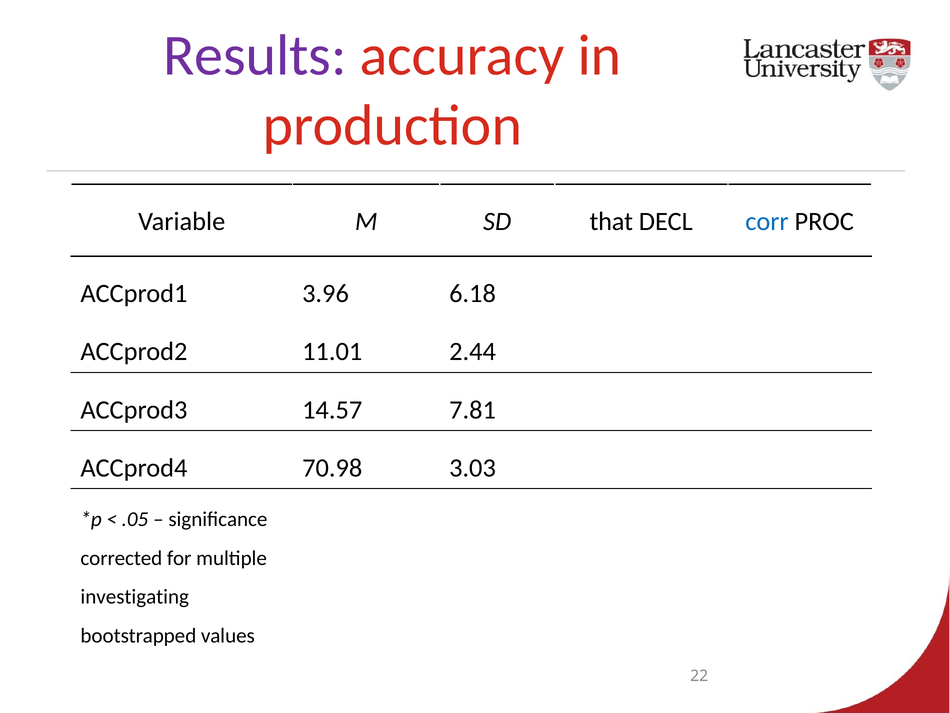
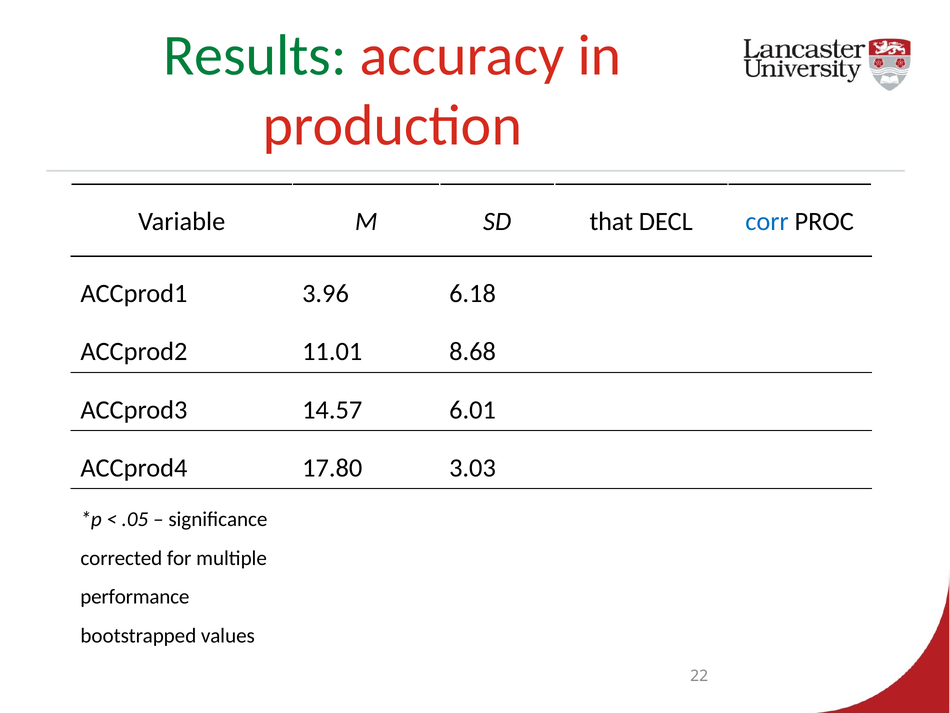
Results colour: purple -> green (255, 56)
2.44: 2.44 -> 8.68 (473, 352)
7.81: 7.81 -> 6.01 (473, 410)
70.98: 70.98 -> 17.80 (332, 468)
investigating: investigating -> performance (135, 596)
